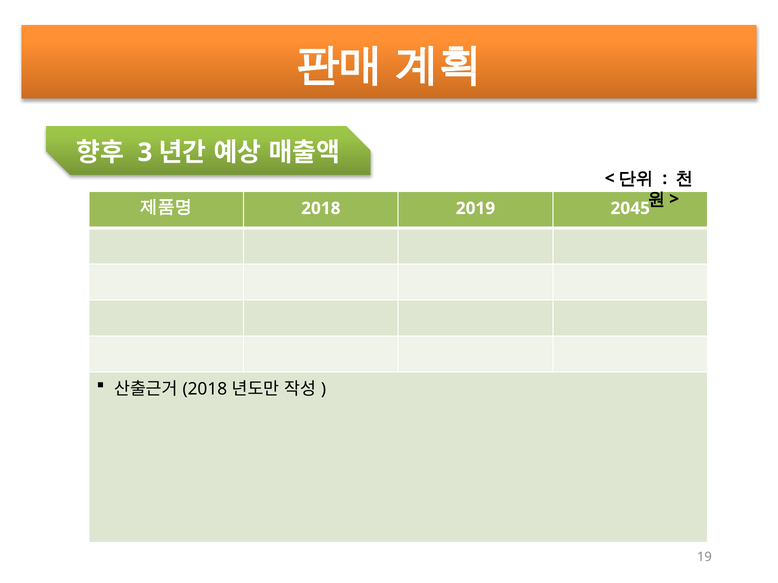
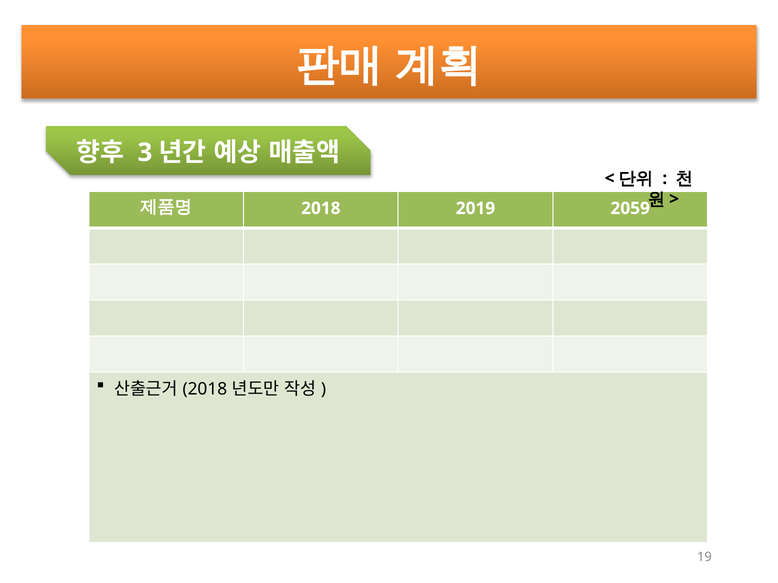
2045: 2045 -> 2059 (630, 209)
